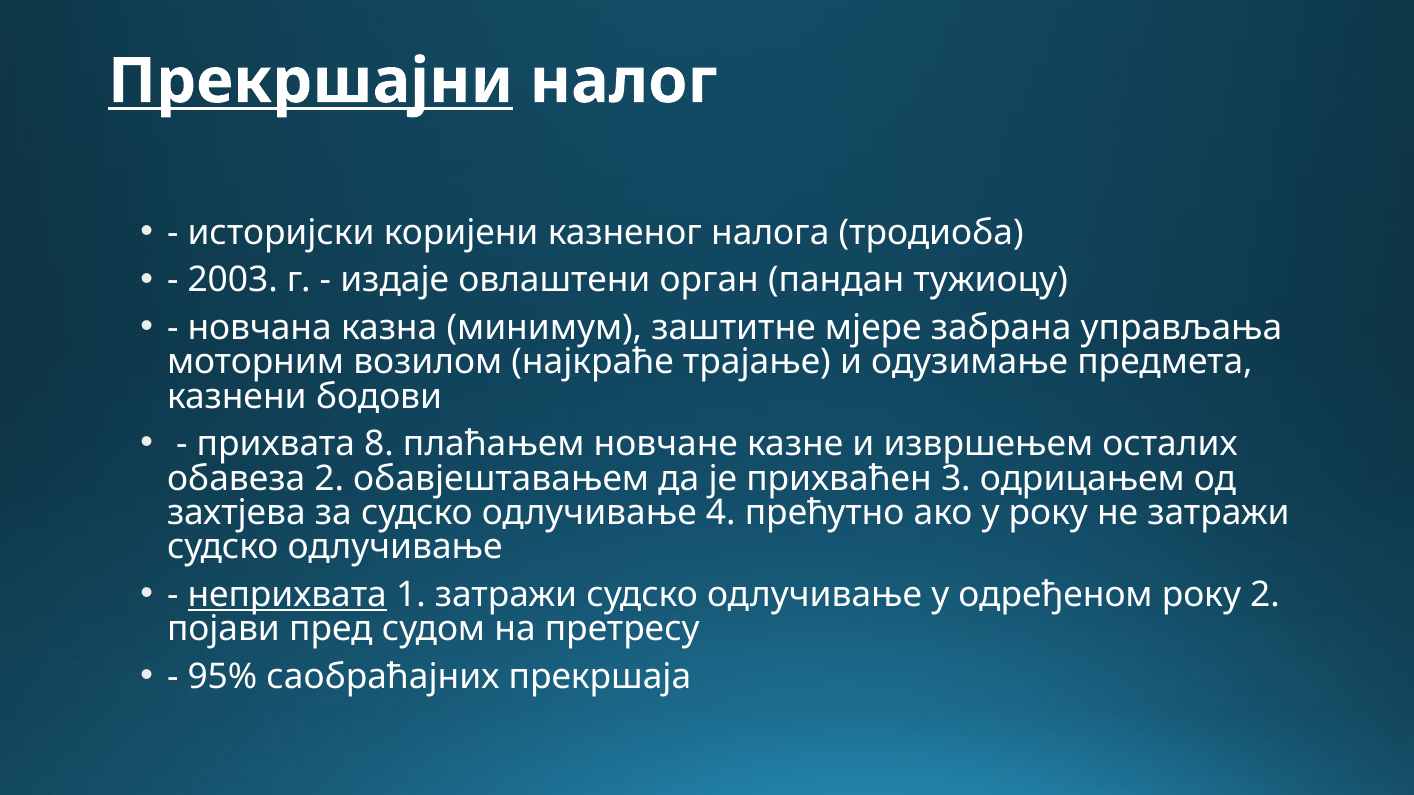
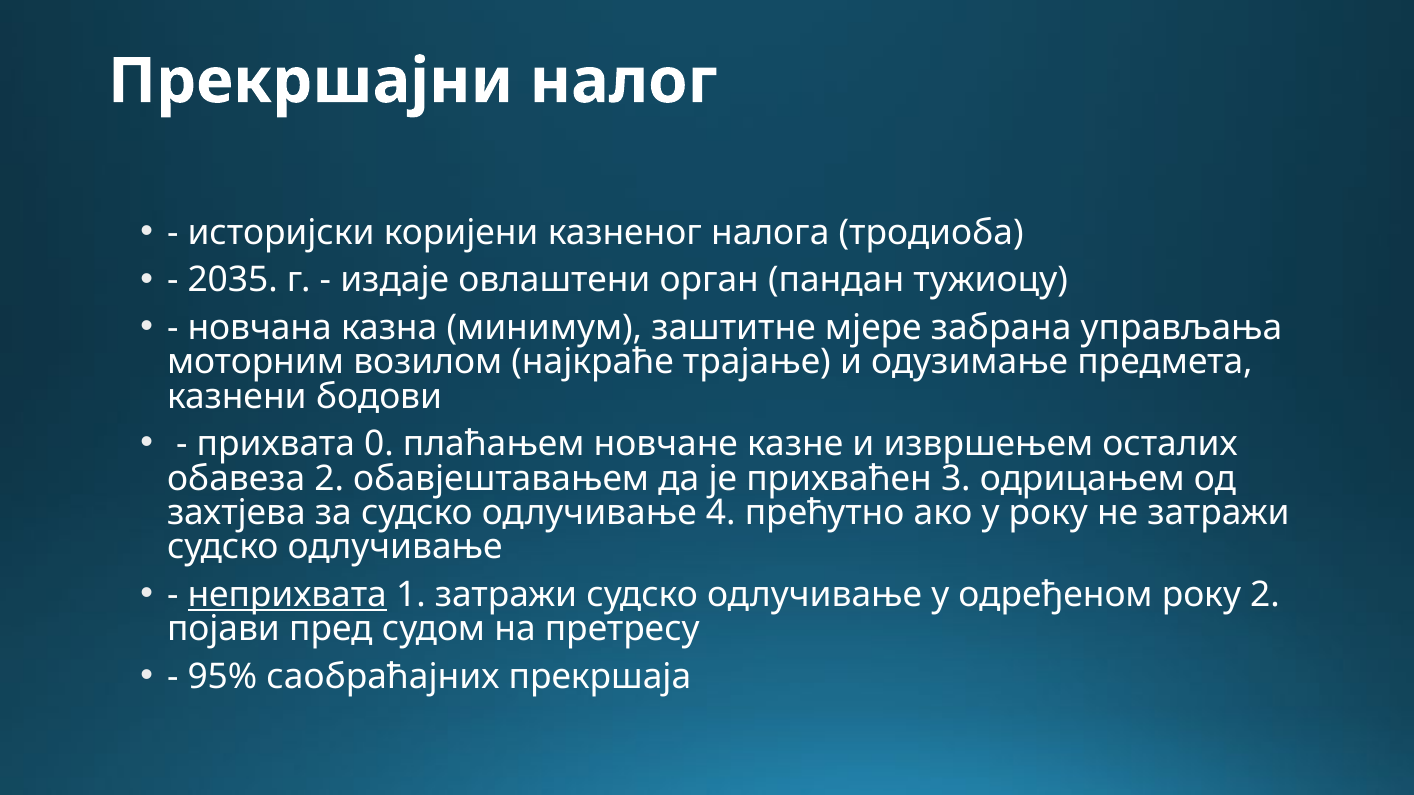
Прекршајни underline: present -> none (311, 81)
2003: 2003 -> 2035 (233, 280)
8: 8 -> 0 (379, 444)
